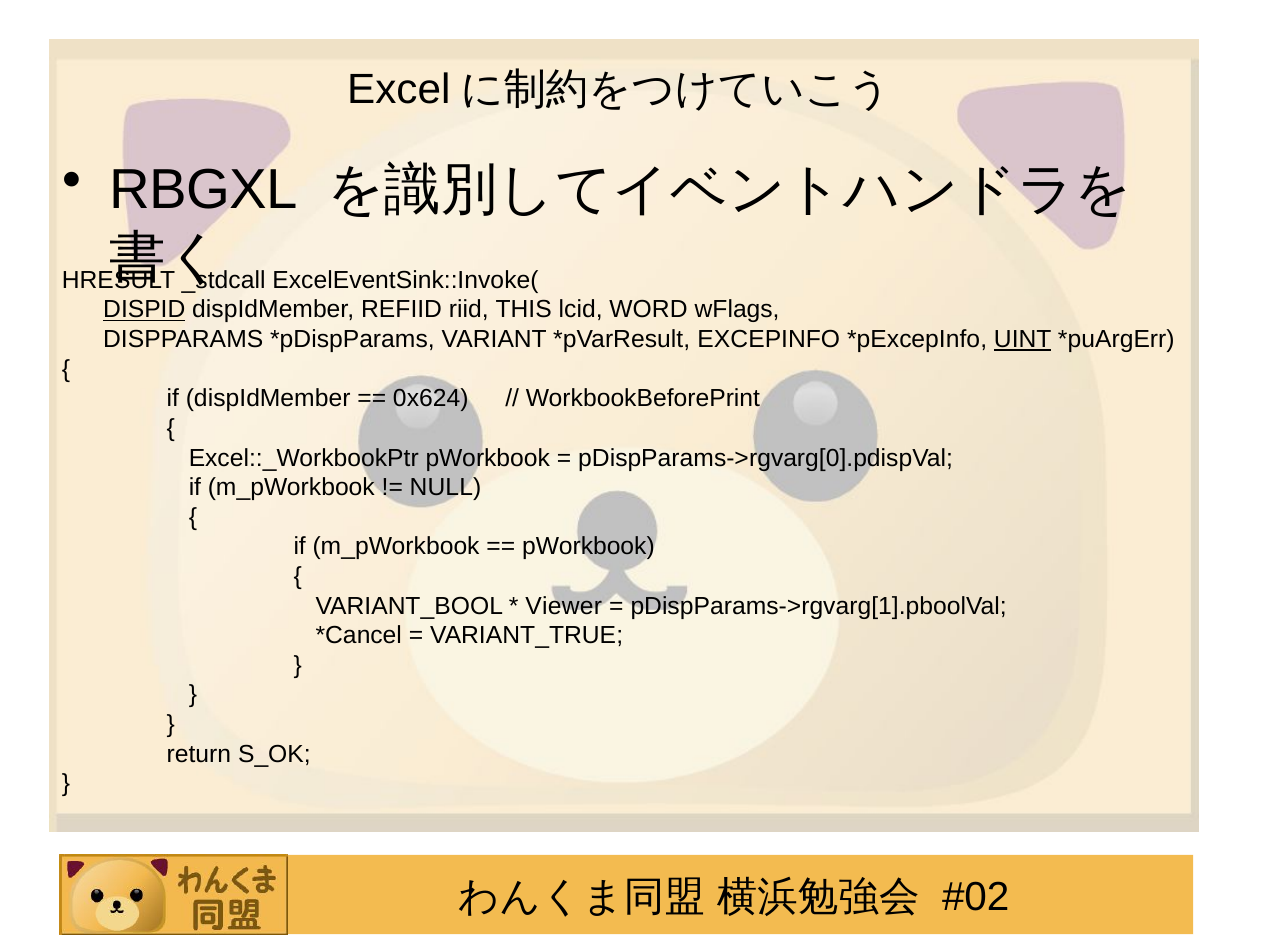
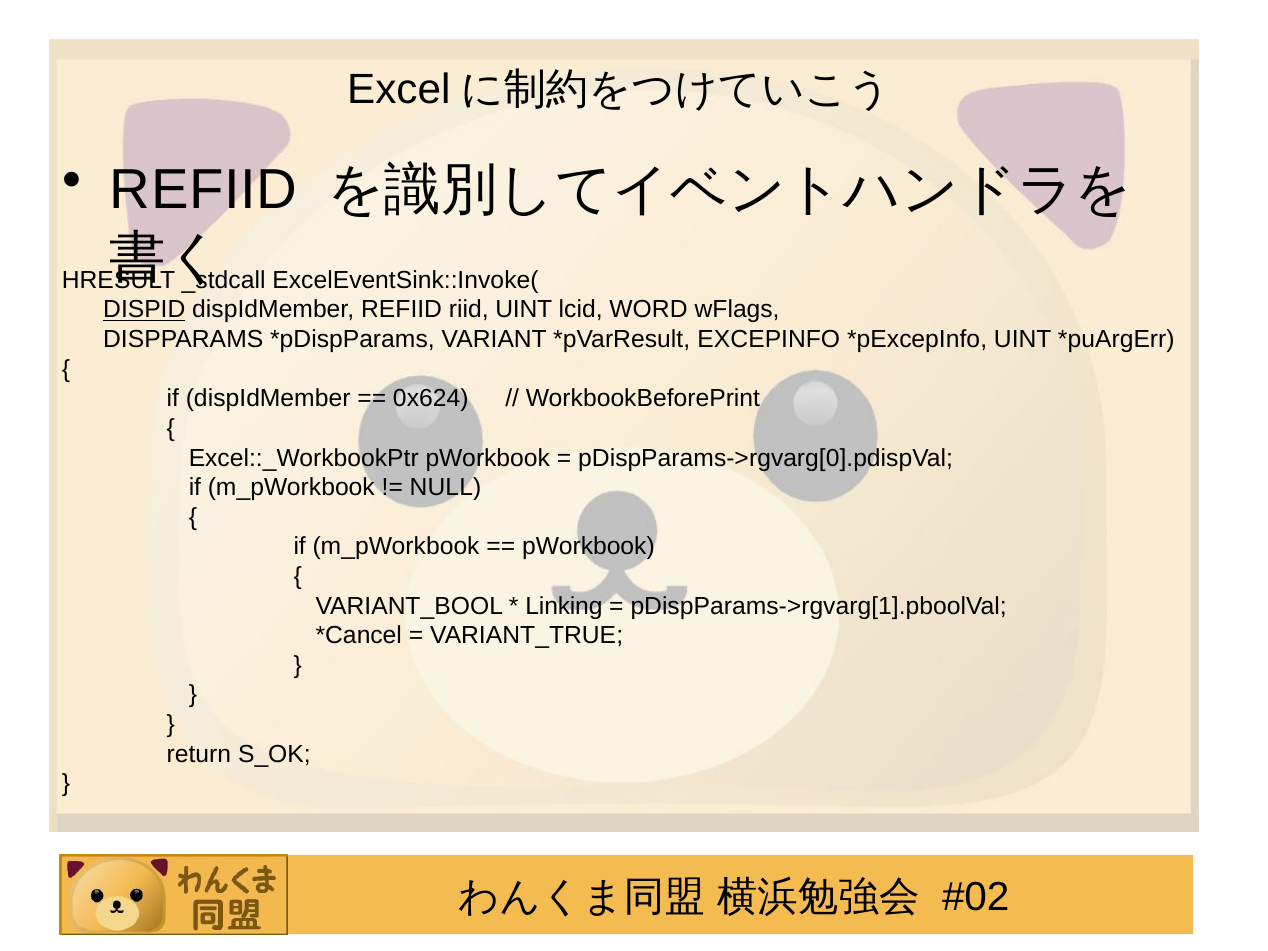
RBGXL: RBGXL -> REFIID (203, 190)
riid THIS: THIS -> UINT (524, 310)
UINT underline: present -> none (1023, 339)
Viewer: Viewer -> Linking (564, 606)
